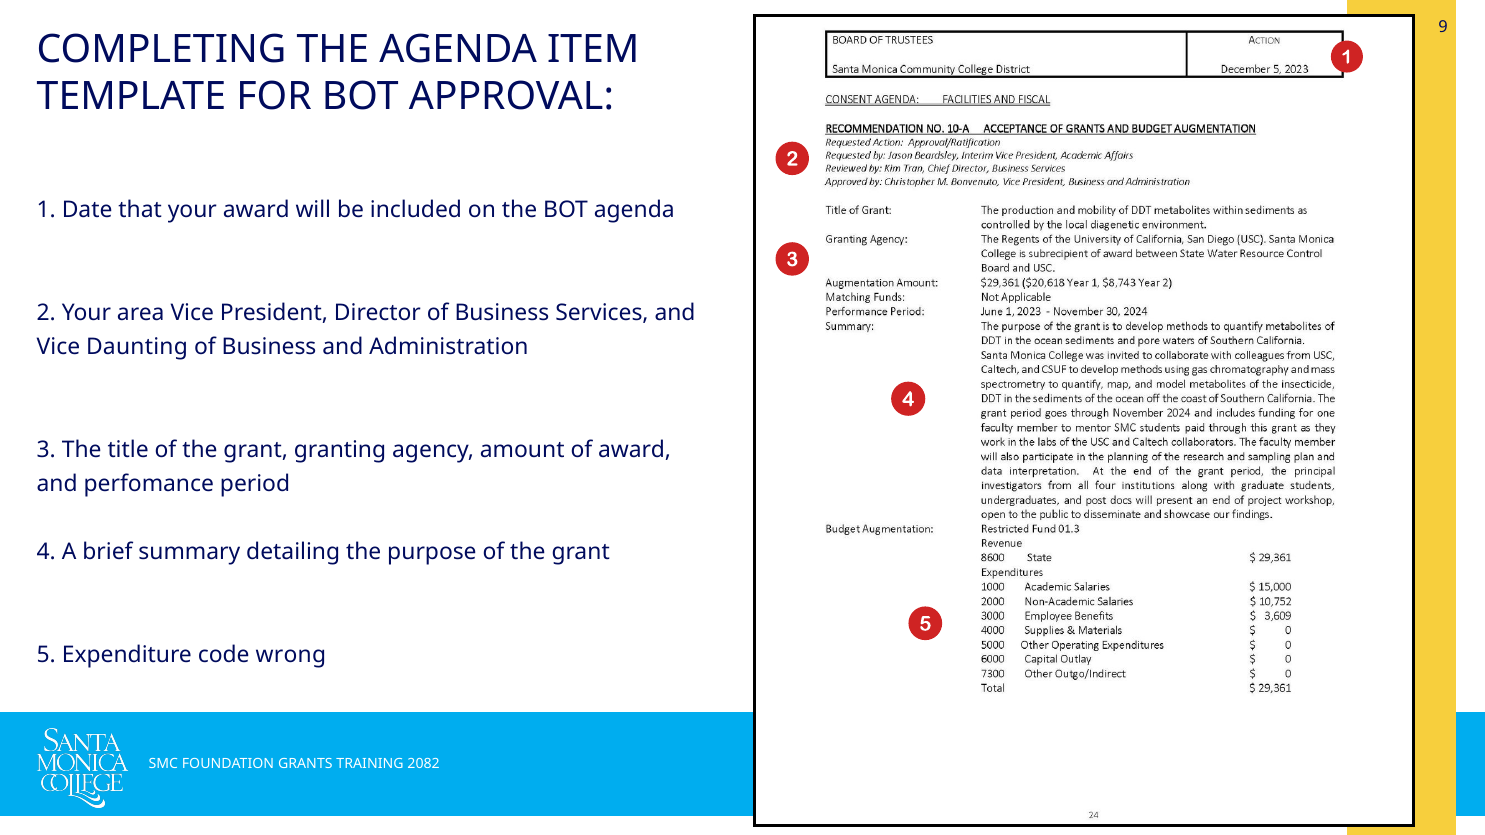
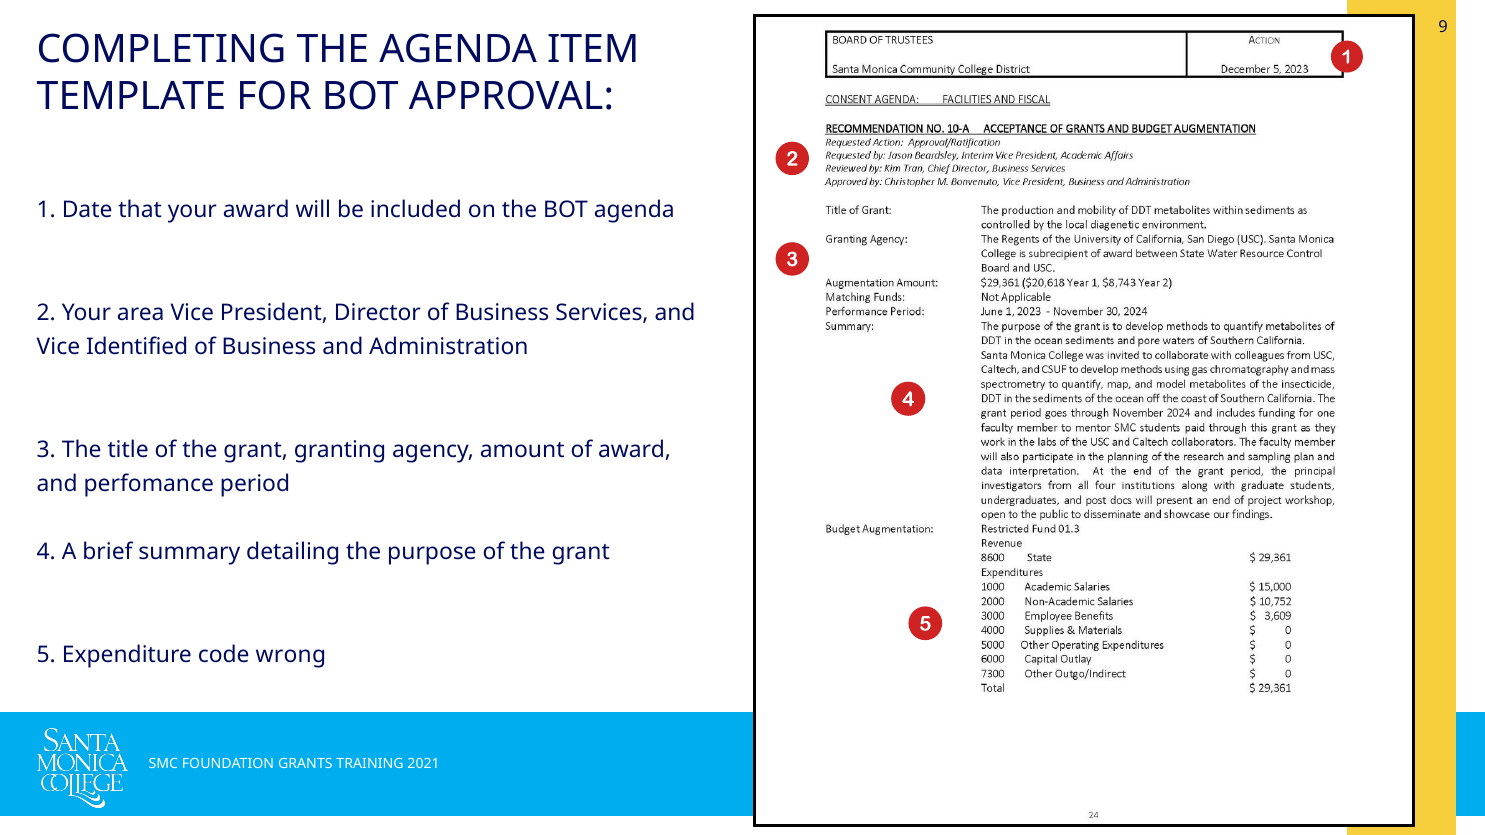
Daunting: Daunting -> Identified (137, 347)
2082: 2082 -> 2021 (424, 764)
